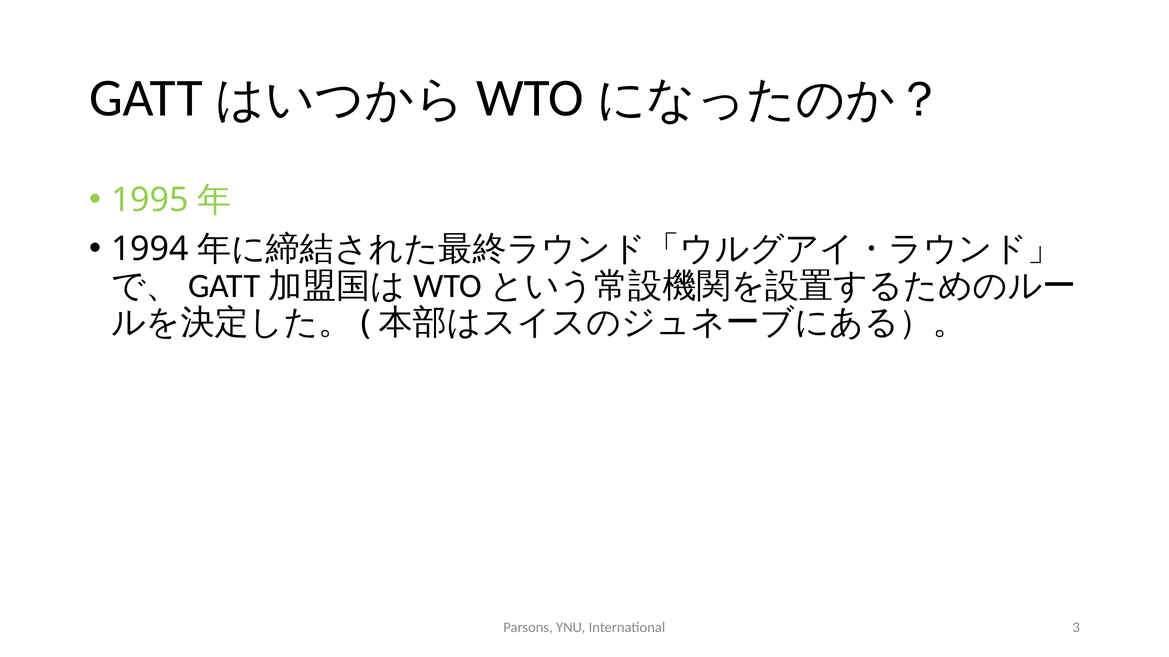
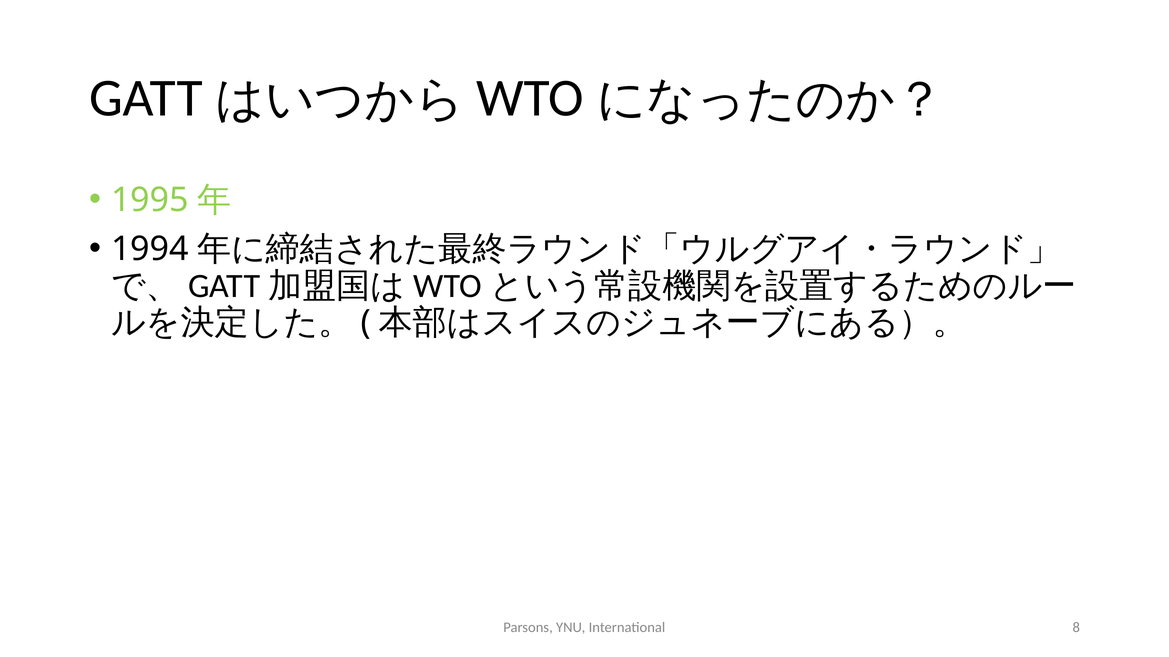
3: 3 -> 8 (1076, 628)
